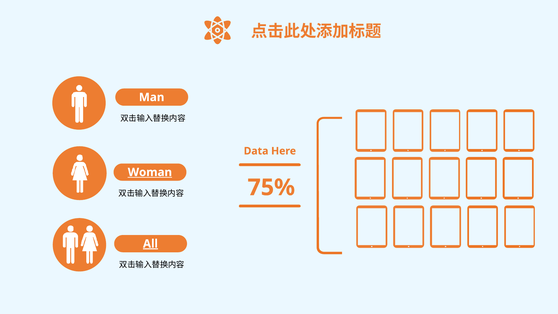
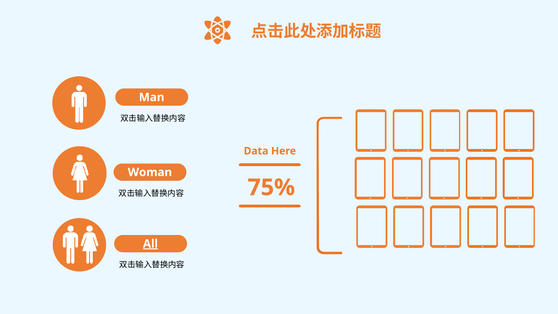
Woman underline: present -> none (150, 172)
